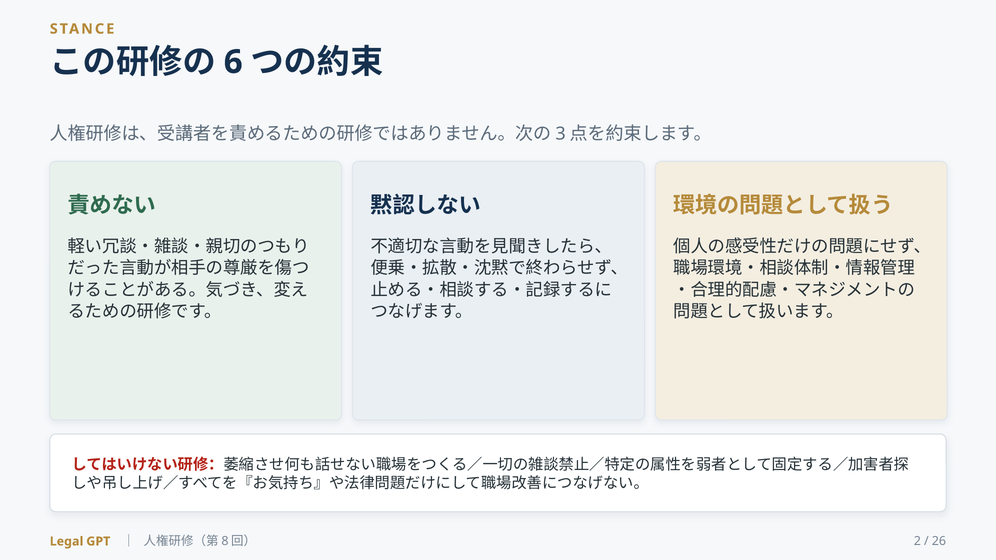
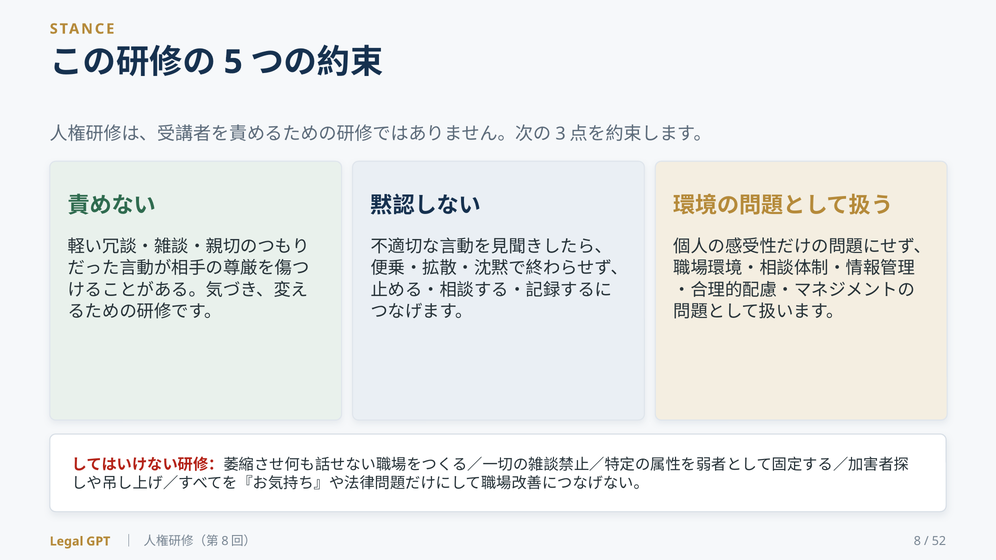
6: 6 -> 5 (233, 62)
2: 2 -> 8 (917, 542)
26: 26 -> 52 (939, 542)
